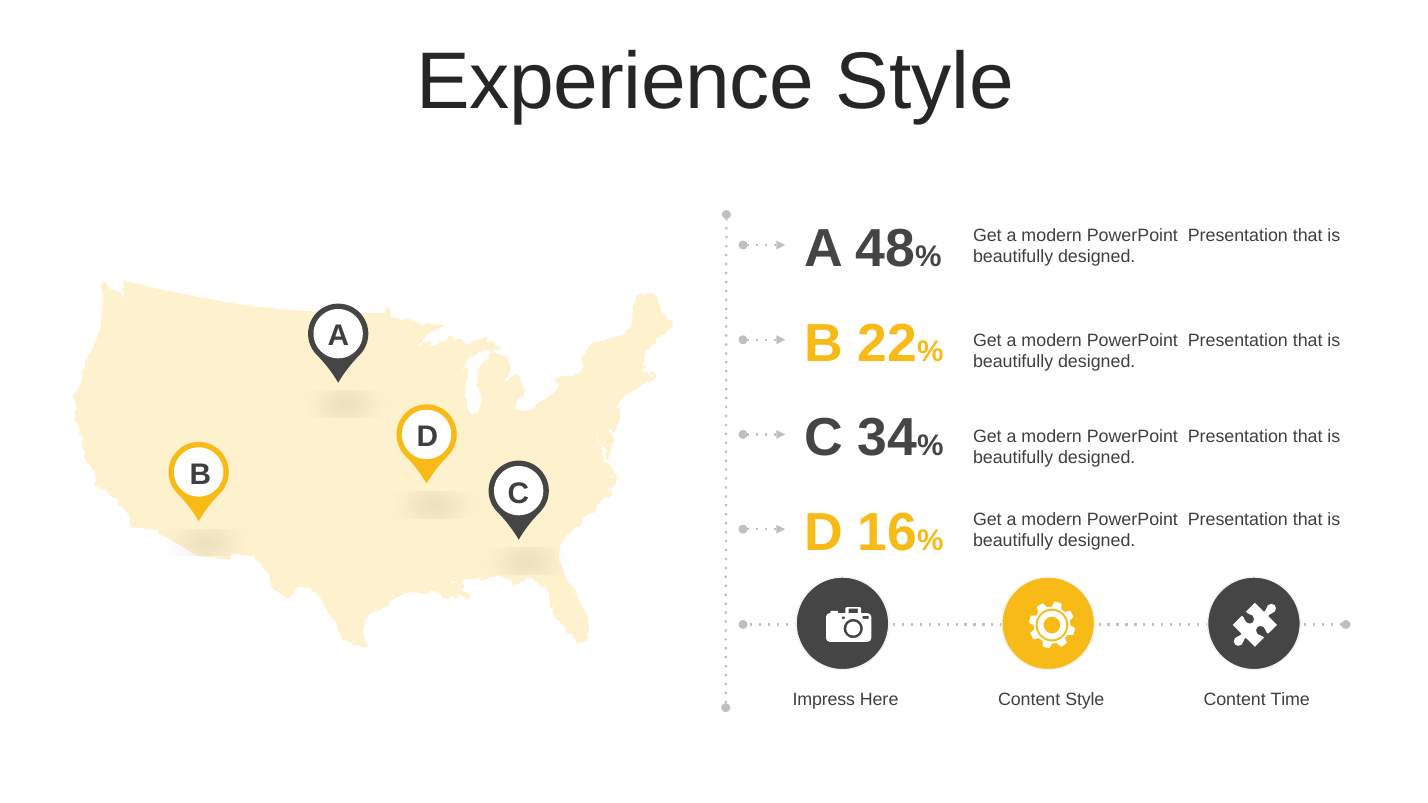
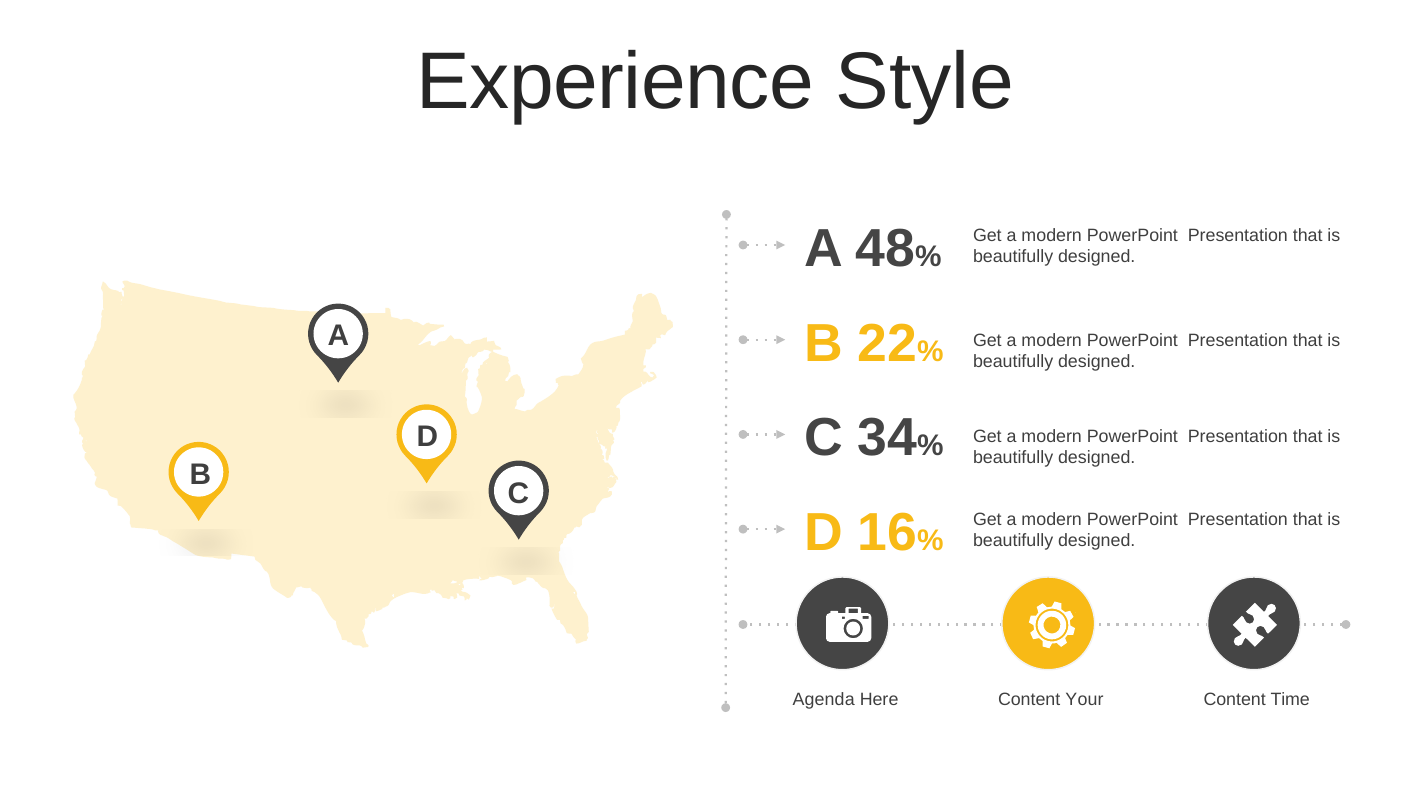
Impress: Impress -> Agenda (824, 699)
Content Style: Style -> Your (1085, 699)
